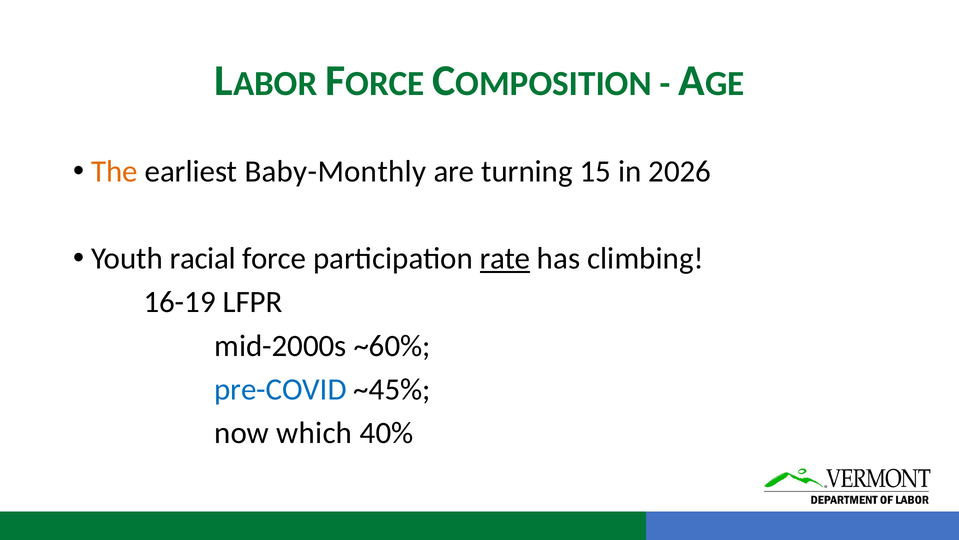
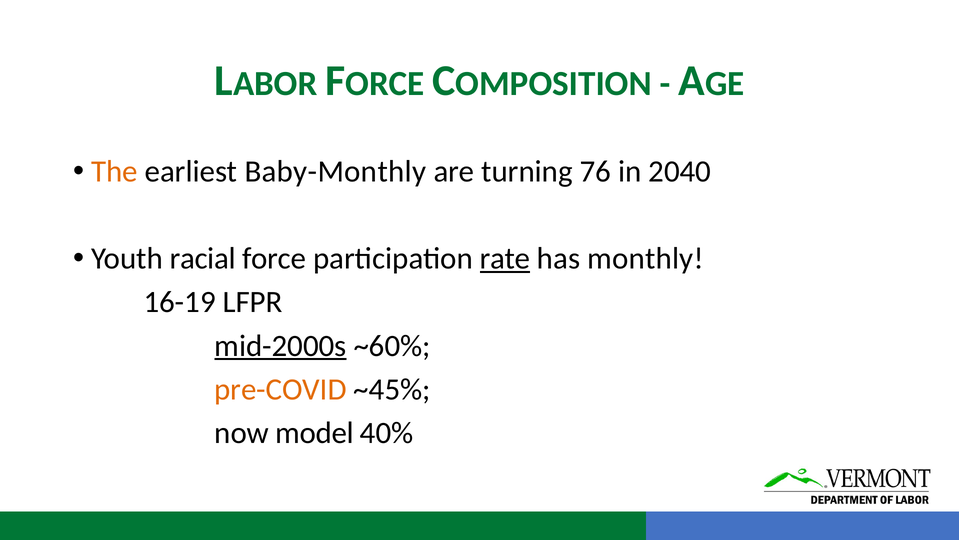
15: 15 -> 76 (595, 172)
2026: 2026 -> 2040 (680, 172)
climbing: climbing -> monthly (645, 258)
mid-2000s underline: none -> present (280, 345)
pre-COVID colour: blue -> orange (280, 389)
which: which -> model (315, 432)
